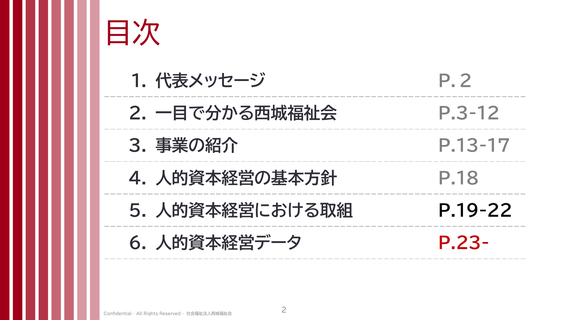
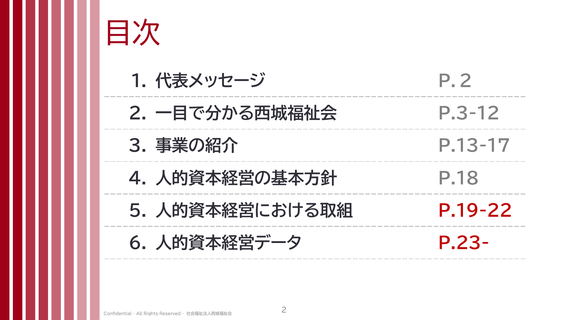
P.19-22 colour: black -> red (475, 211)
